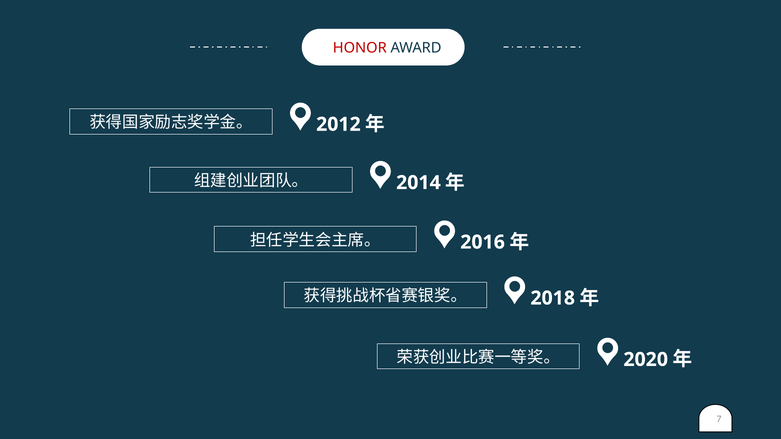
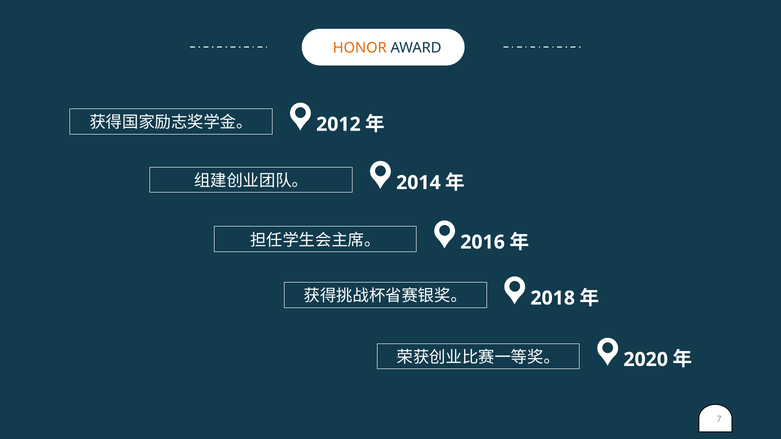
HONOR colour: red -> orange (360, 48)
